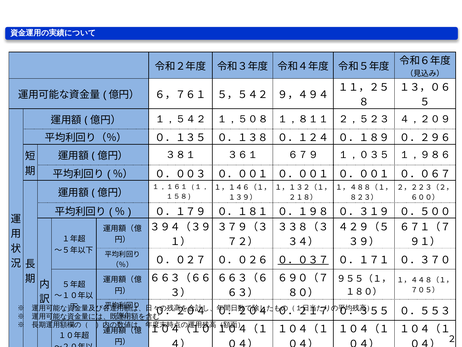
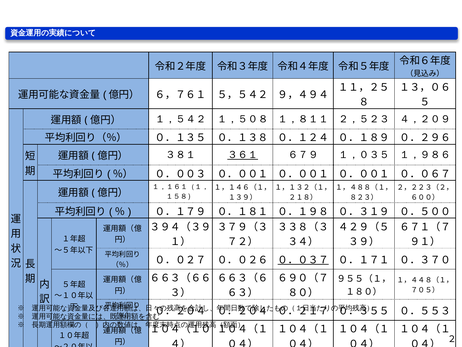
３６１ underline: none -> present (243, 155)
